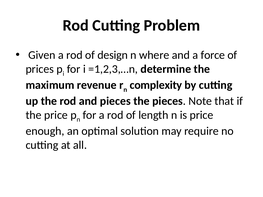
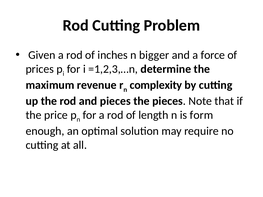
design: design -> inches (113, 55)
where: where -> bigger (154, 55)
is price: price -> form (201, 115)
